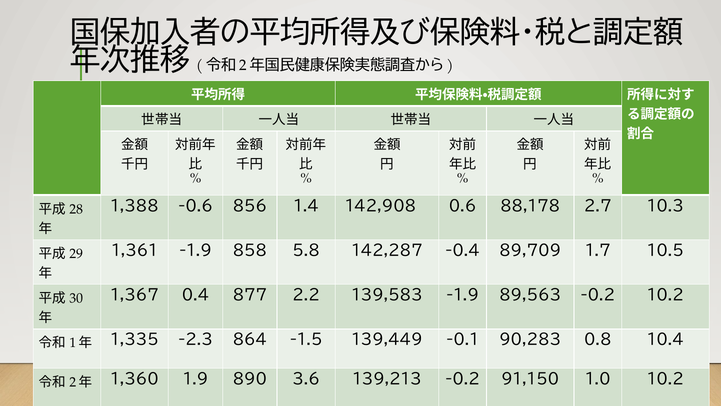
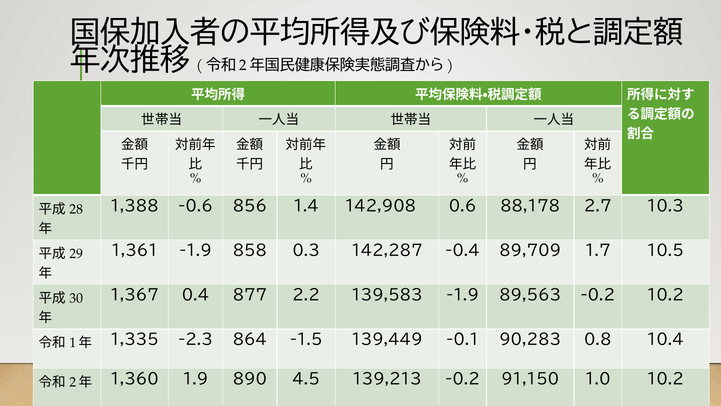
5.8: 5.8 -> 0.3 (306, 250)
3.6: 3.6 -> 4.5 (306, 379)
